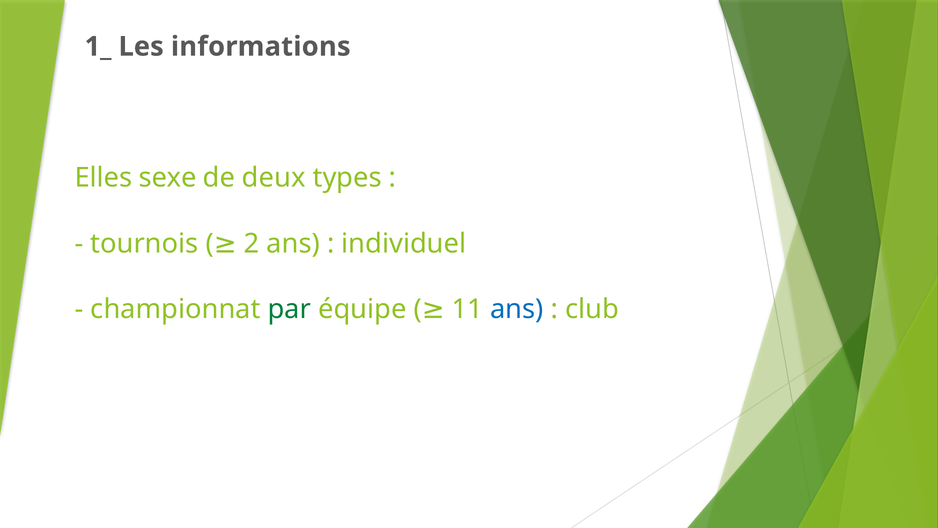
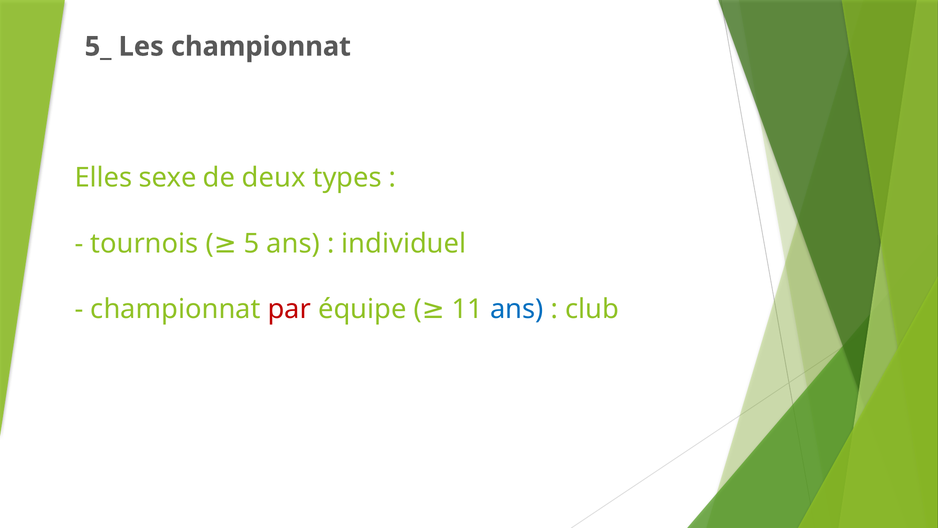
1_: 1_ -> 5_ (98, 47)
Les informations: informations -> championnat (261, 47)
2: 2 -> 5 (252, 243)
par colour: green -> red (289, 309)
